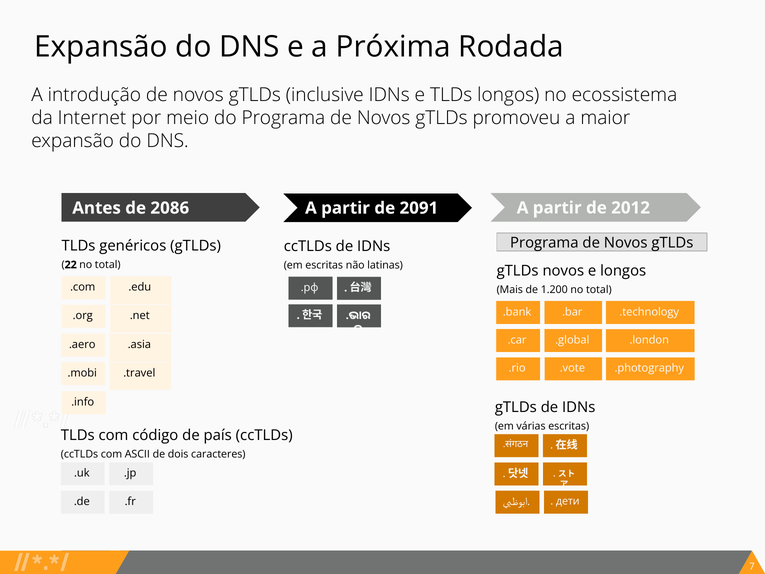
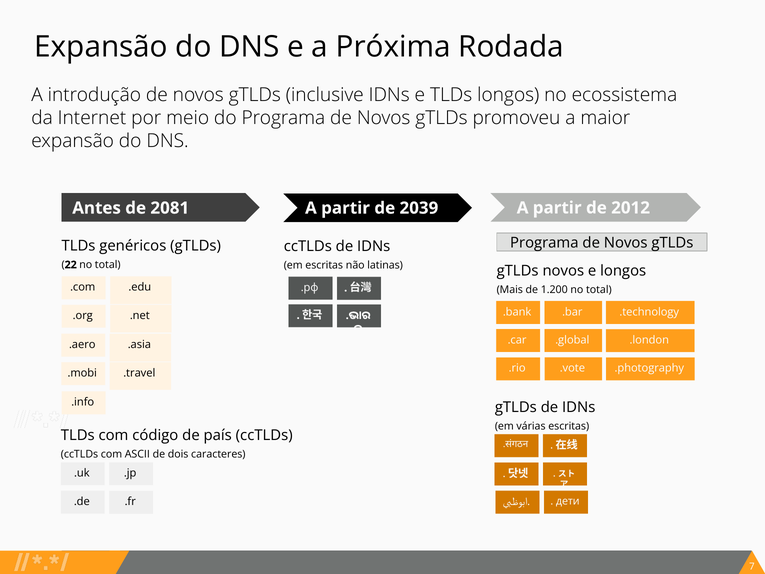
2086: 2086 -> 2081 (170, 208)
2091: 2091 -> 2039 (419, 208)
